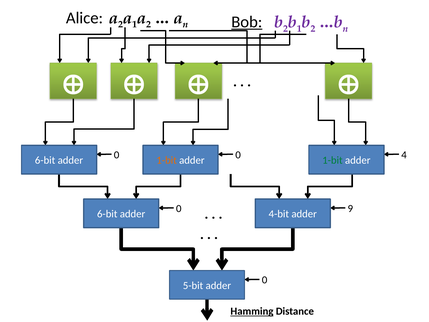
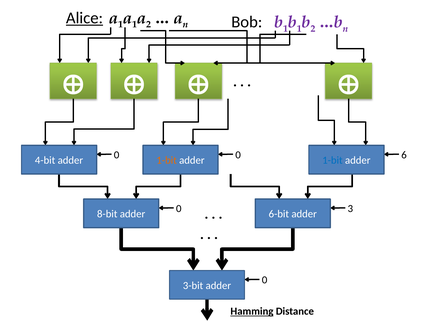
Alice underline: none -> present (84, 18)
2: 2 -> 1 (120, 24)
Bob underline: present -> none (247, 22)
2: 2 -> 1 (286, 28)
4: 4 -> 6 (404, 155)
6-bit: 6-bit -> 4-bit (45, 160)
1-bit colour: green -> blue (332, 160)
9: 9 -> 3 (350, 208)
6-bit: 6-bit -> 8-bit (107, 214)
4-bit: 4-bit -> 6-bit (279, 214)
5-bit: 5-bit -> 3-bit (193, 285)
